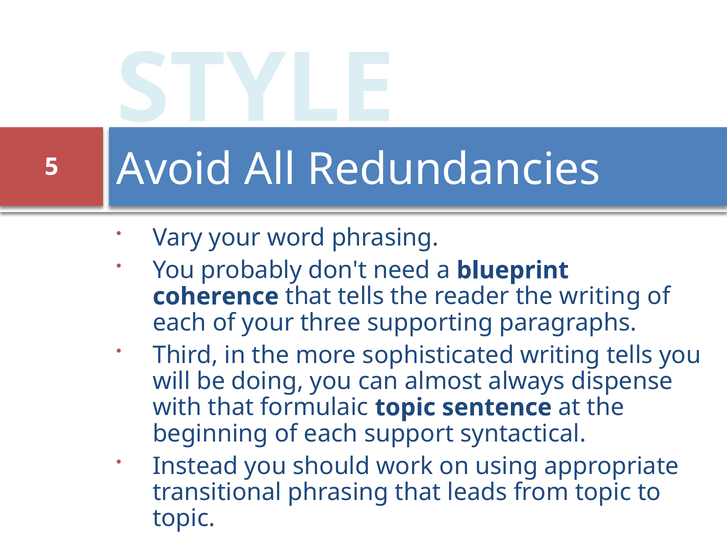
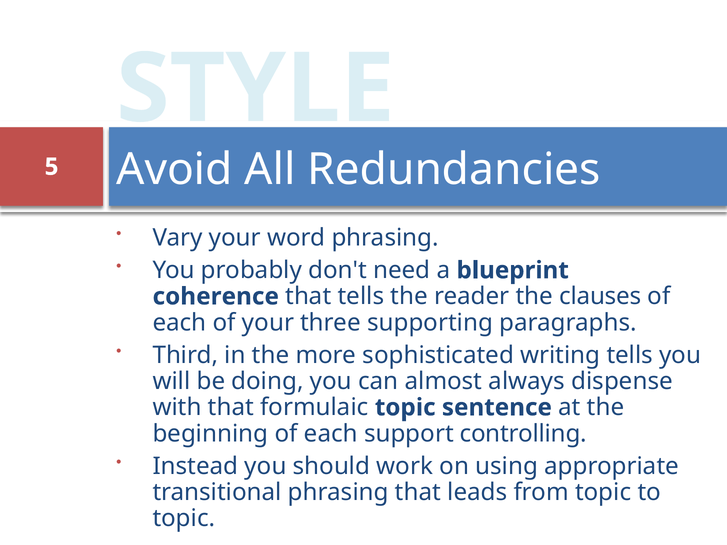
the writing: writing -> clauses (600, 297)
syntactical: syntactical -> controlling (523, 434)
